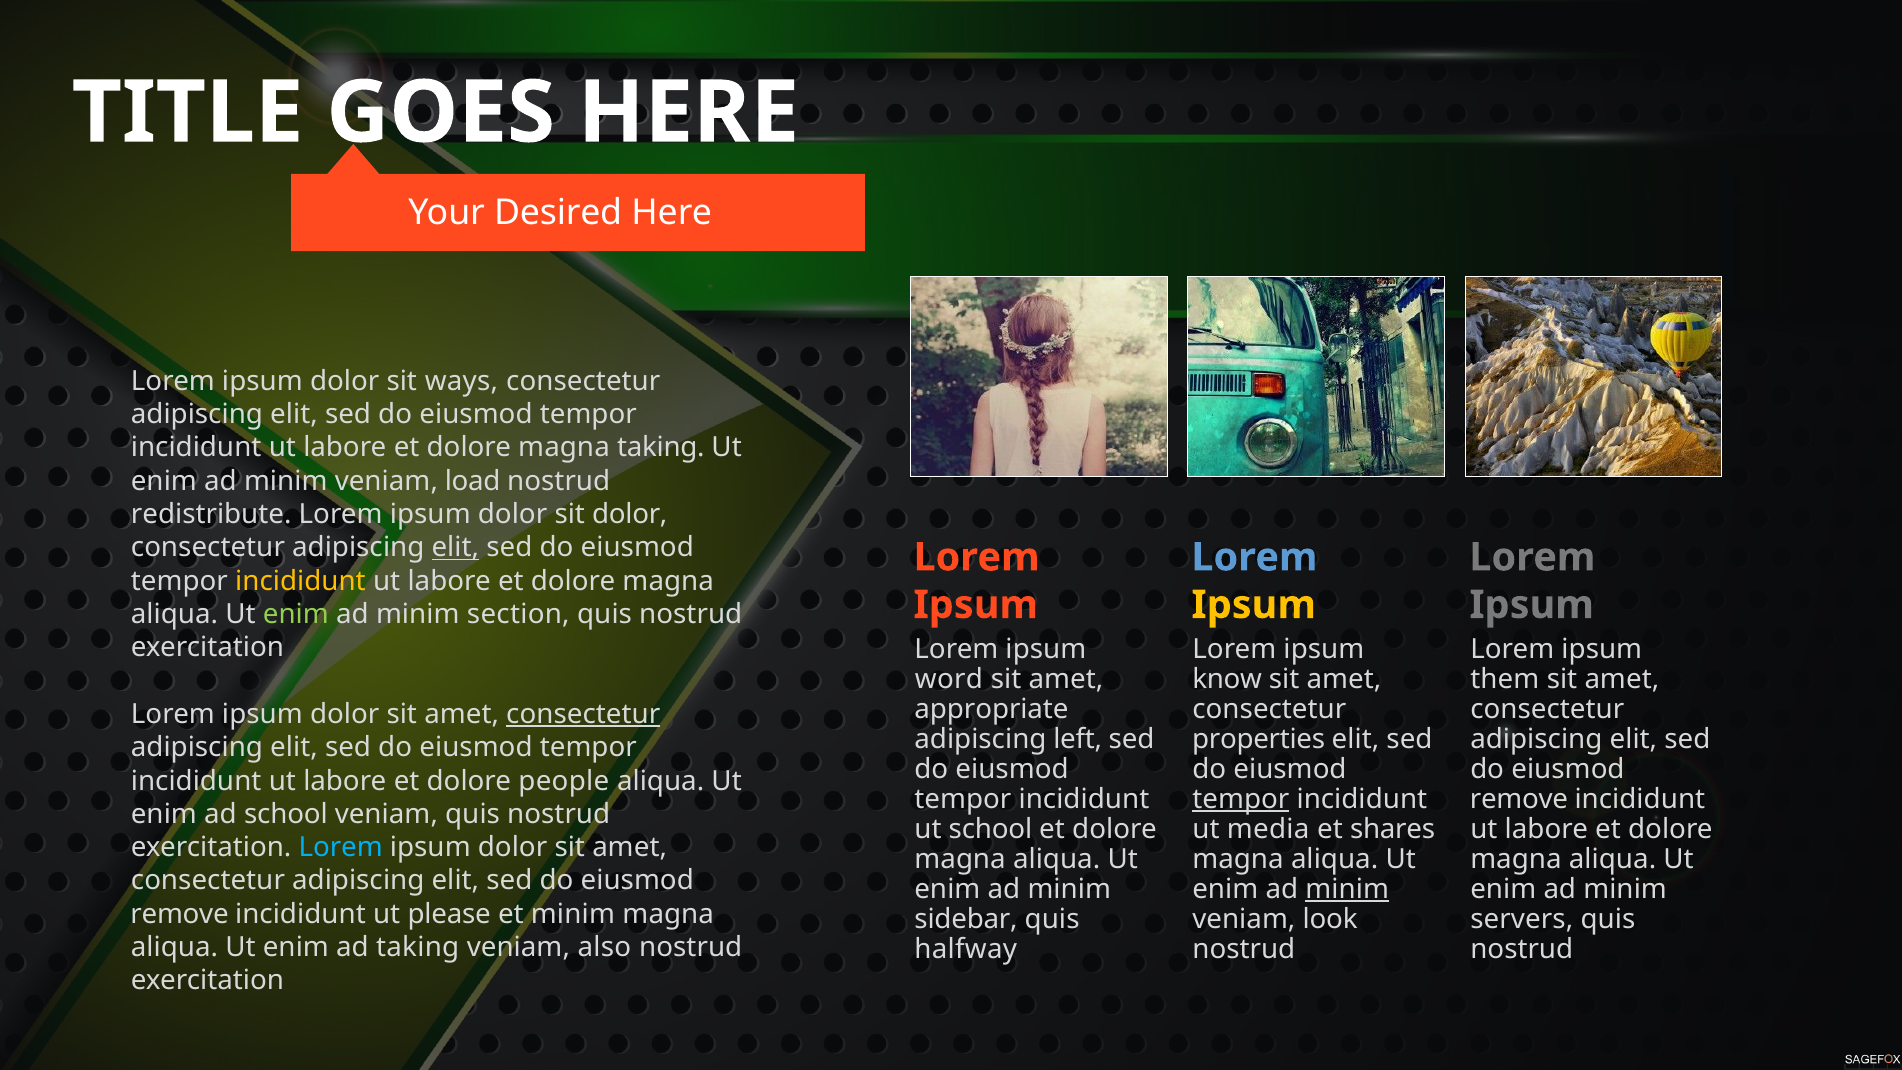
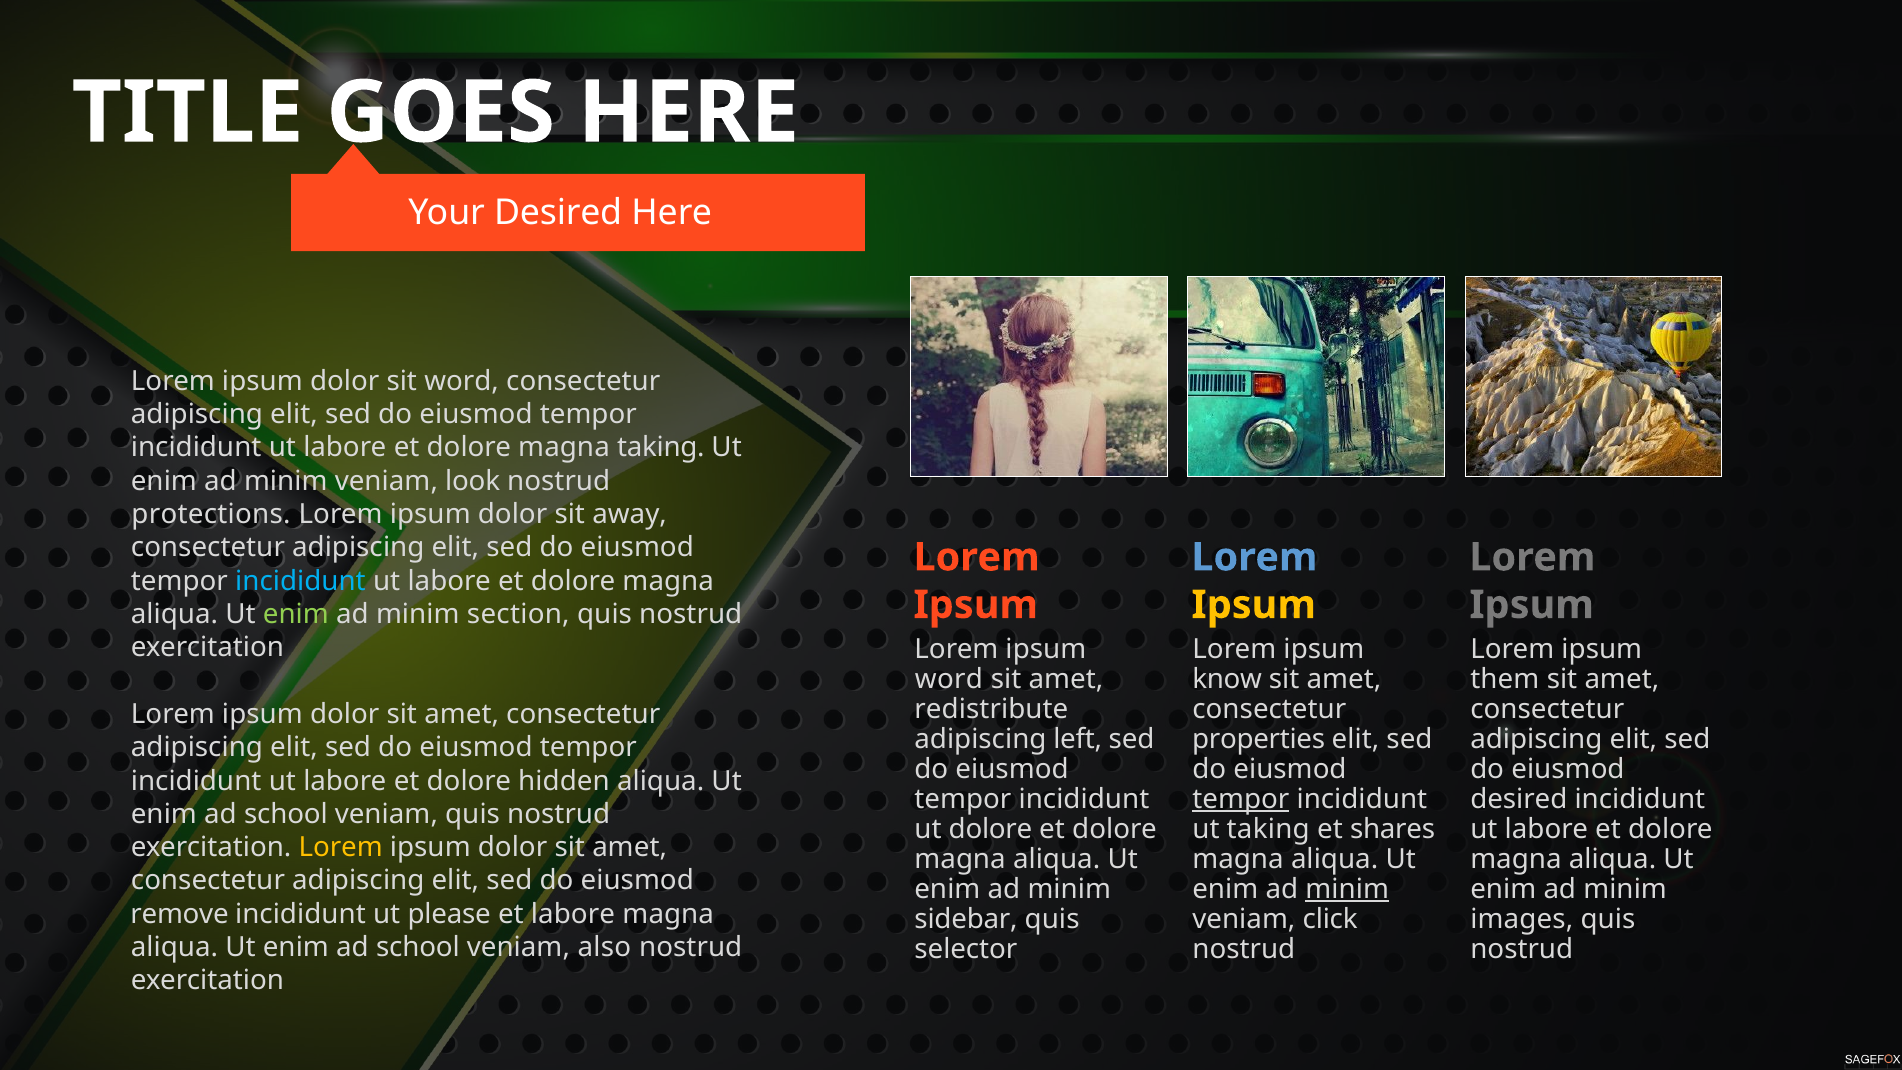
sit ways: ways -> word (462, 381)
load: load -> look (473, 481)
redistribute: redistribute -> protections (211, 514)
sit dolor: dolor -> away (630, 514)
elit underline: present -> none (455, 548)
incididunt colour: yellow -> light blue (300, 581)
appropriate: appropriate -> redistribute (991, 709)
consectetur underline: present -> none (583, 714)
people: people -> hidden (564, 781)
remove: remove -> desired (1519, 799)
ut school: school -> dolore (991, 829)
ut media: media -> taking (1268, 829)
Lorem colour: light blue -> yellow (341, 847)
et minim: minim -> labore (573, 914)
look: look -> click (1330, 919)
servers: servers -> images (1522, 919)
taking: taking -> school (418, 947)
halfway: halfway -> selector (966, 949)
